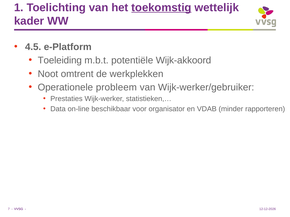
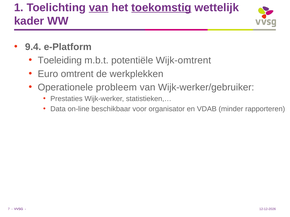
van underline: none -> present (99, 8)
4.5: 4.5 -> 9.4 (33, 47)
Wijk-akkoord: Wijk-akkoord -> Wijk-omtrent (183, 60)
Noot: Noot -> Euro (48, 74)
